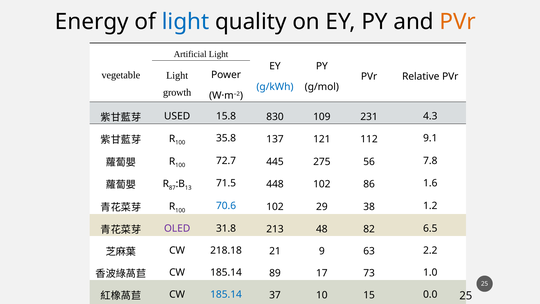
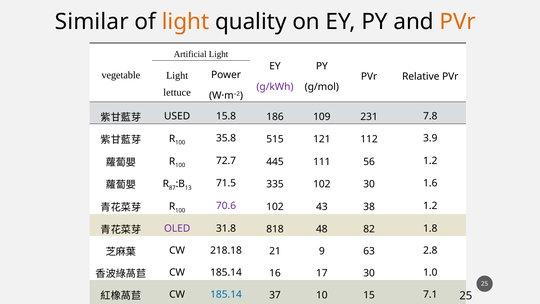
Energy: Energy -> Similar (92, 22)
light colour: blue -> orange (186, 22)
g/kWh colour: blue -> purple (275, 87)
growth: growth -> lettuce (177, 92)
830: 830 -> 186 (275, 117)
4.3: 4.3 -> 7.8 (430, 116)
137: 137 -> 515 (275, 139)
9.1: 9.1 -> 3.9 (430, 138)
275: 275 -> 111 (322, 162)
56 7.8: 7.8 -> 1.2 (430, 161)
448: 448 -> 335 (275, 184)
102 86: 86 -> 30 (369, 184)
70.6 colour: blue -> purple (226, 206)
29: 29 -> 43 (322, 207)
213: 213 -> 818 (275, 229)
6.5: 6.5 -> 1.8 (430, 228)
2.2: 2.2 -> 2.8 (430, 250)
89: 89 -> 16 (275, 273)
17 73: 73 -> 30 (369, 273)
0.0: 0.0 -> 7.1 (430, 294)
